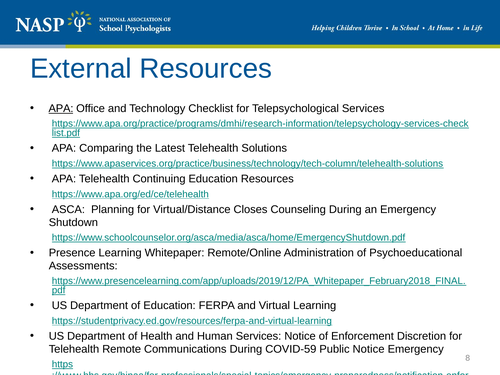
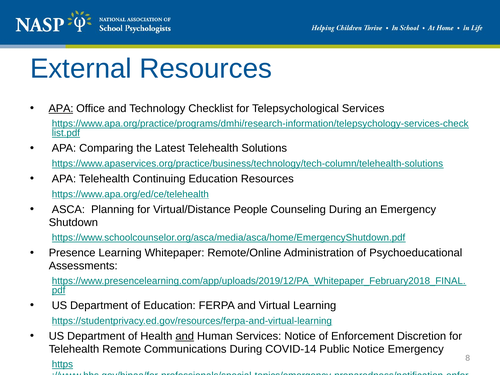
Closes: Closes -> People (251, 210)
and underline: none -> present (185, 336)
COVID-59: COVID-59 -> COVID-14 (291, 349)
